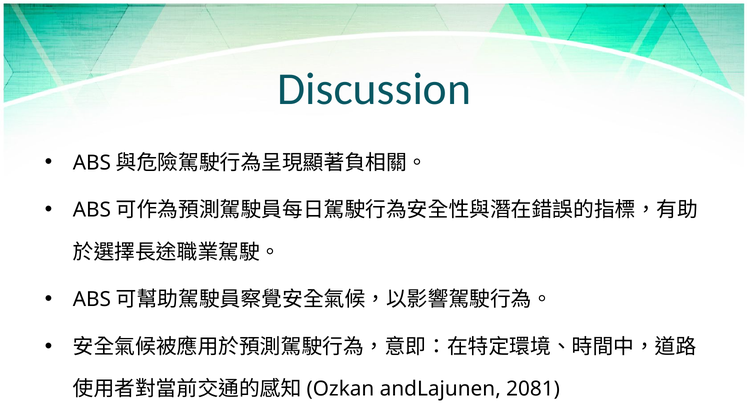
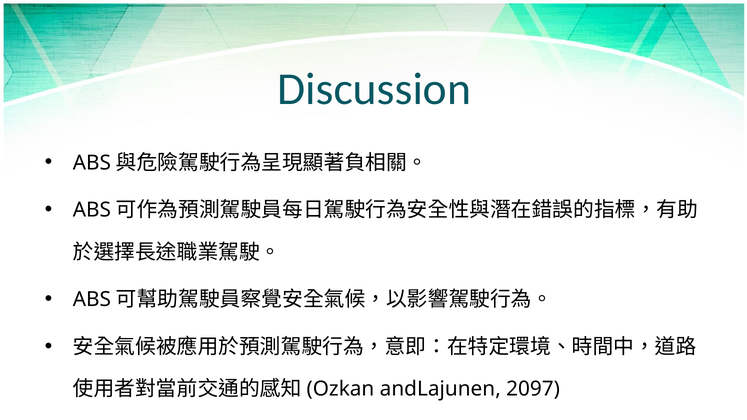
2081: 2081 -> 2097 (533, 389)
